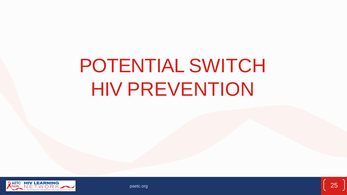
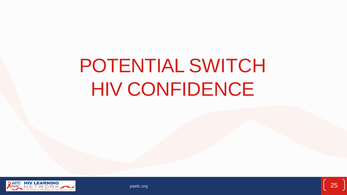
PREVENTION: PREVENTION -> CONFIDENCE (191, 89)
